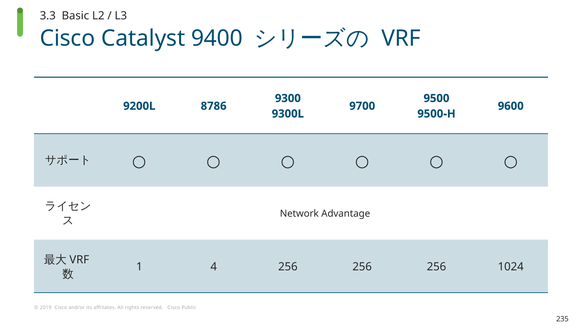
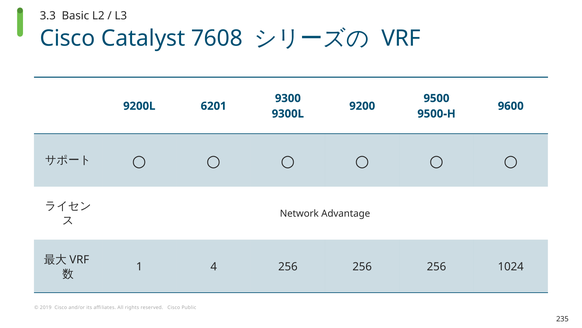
9400: 9400 -> 7608 (217, 38)
8786: 8786 -> 6201 (214, 106)
9700: 9700 -> 9200 (362, 106)
